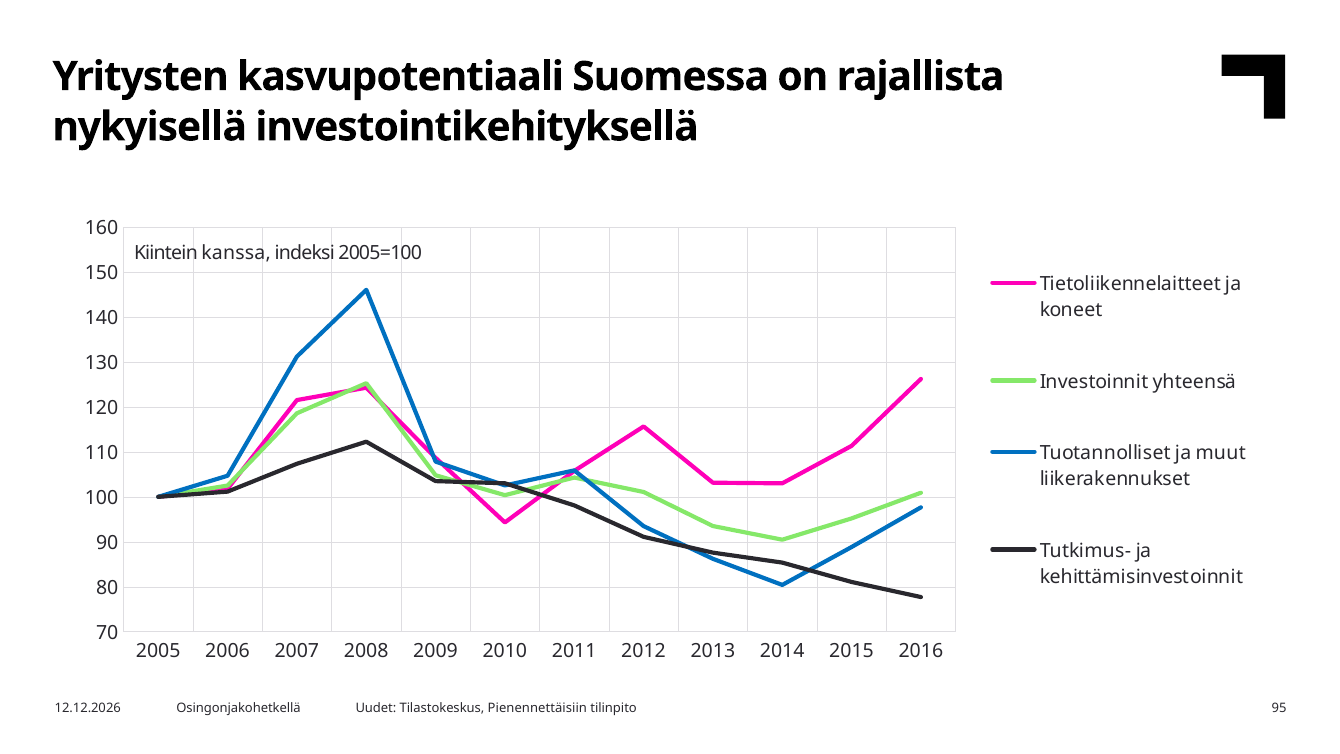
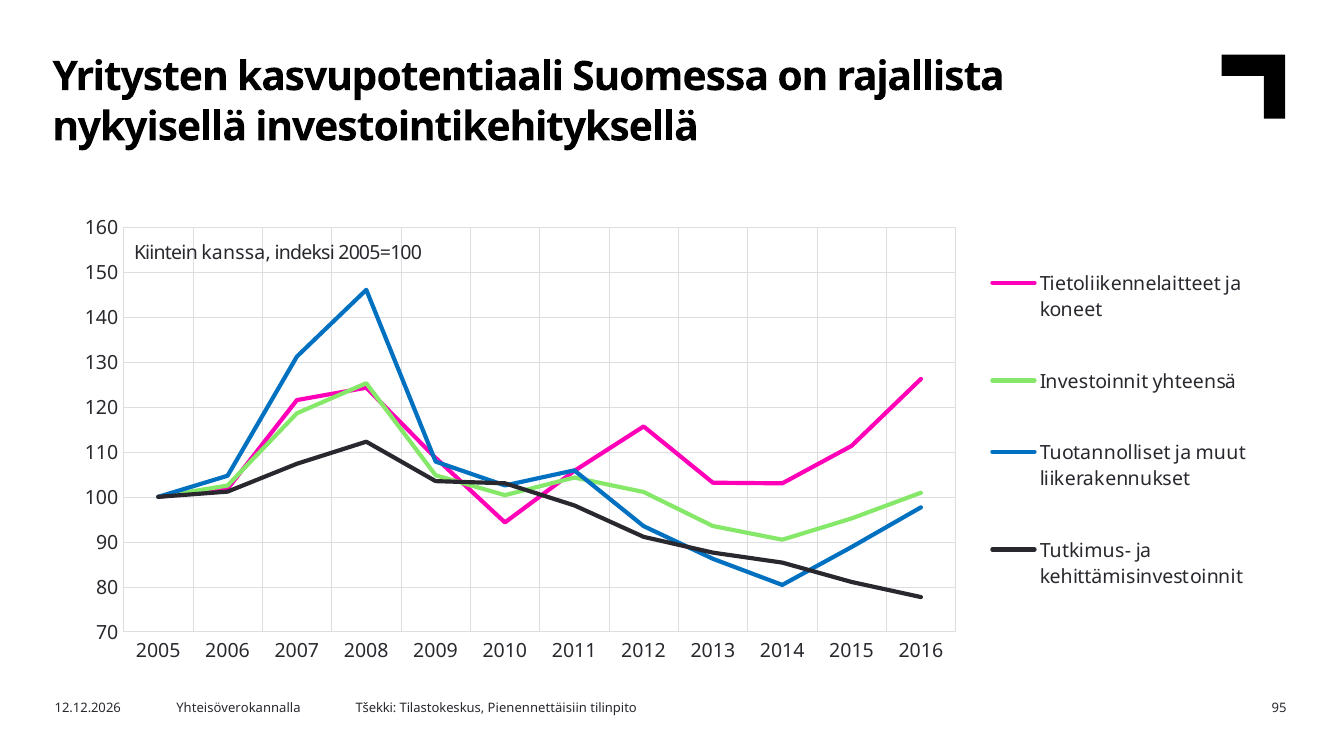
Osingonjakohetkellä: Osingonjakohetkellä -> Yhteisöverokannalla (238, 708)
Uudet: Uudet -> Tšekki (376, 708)
